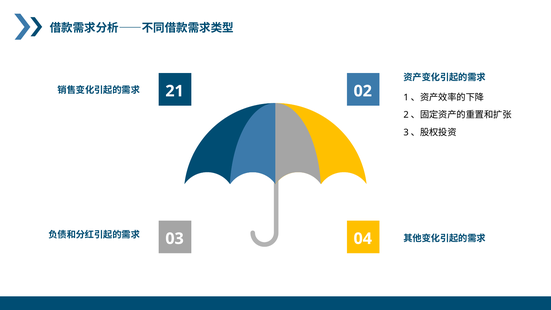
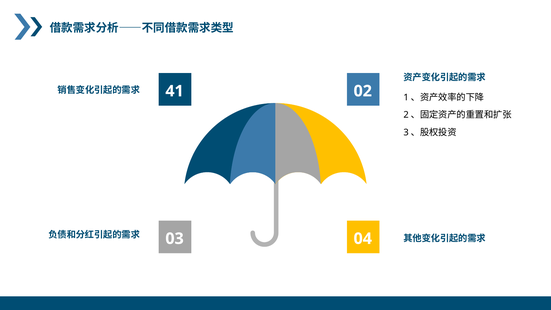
21: 21 -> 41 (175, 91)
